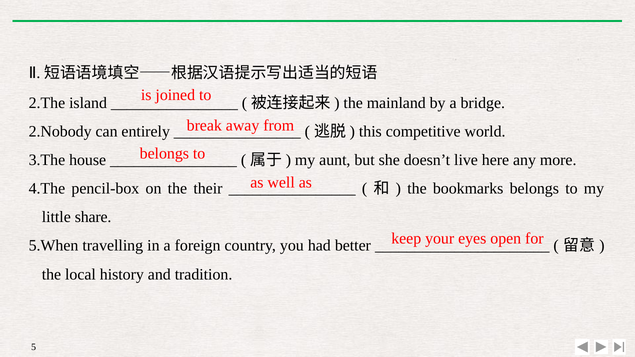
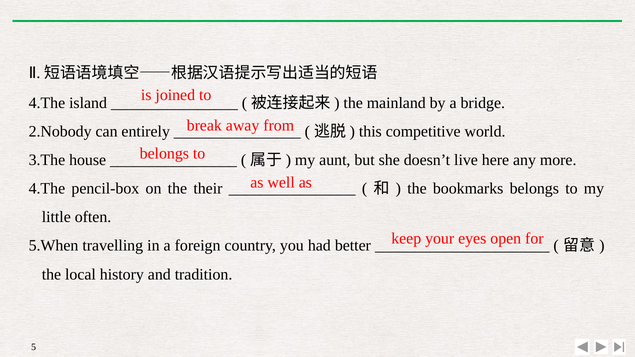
2.The: 2.The -> 4.The (47, 103)
share: share -> often (93, 217)
